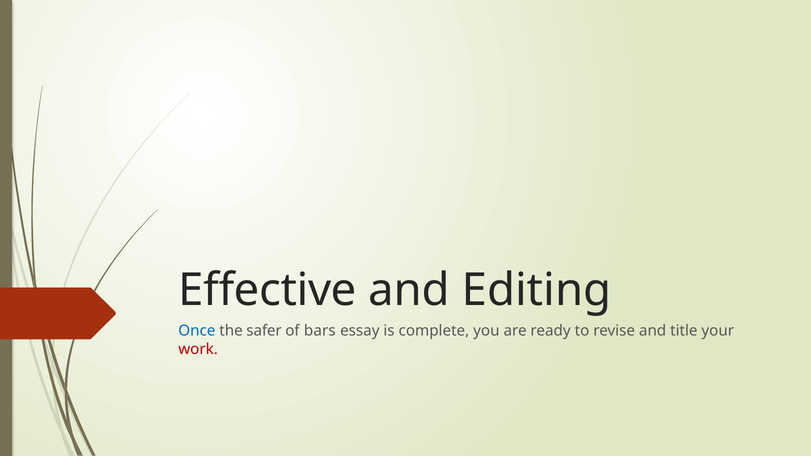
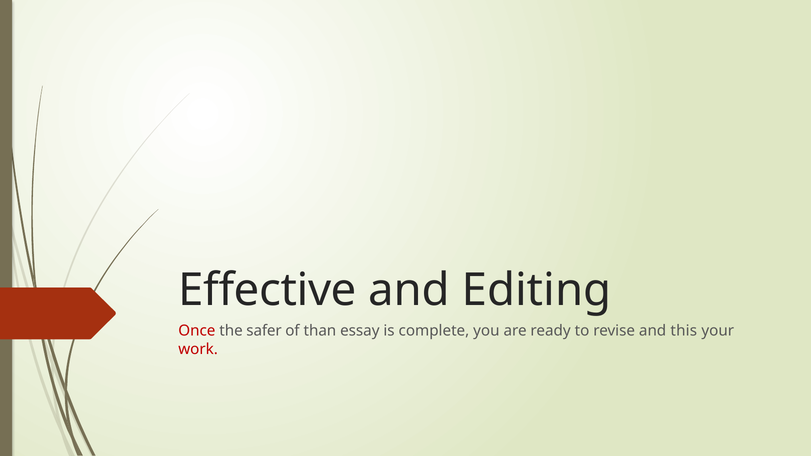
Once colour: blue -> red (197, 331)
bars: bars -> than (320, 331)
title: title -> this (684, 331)
